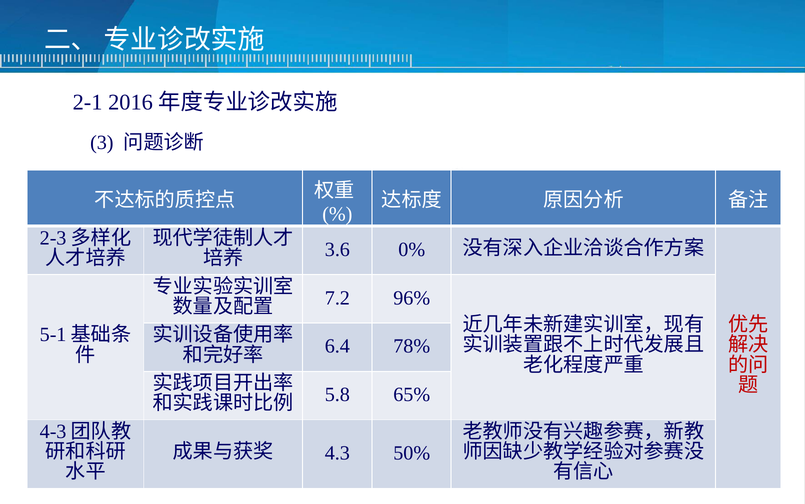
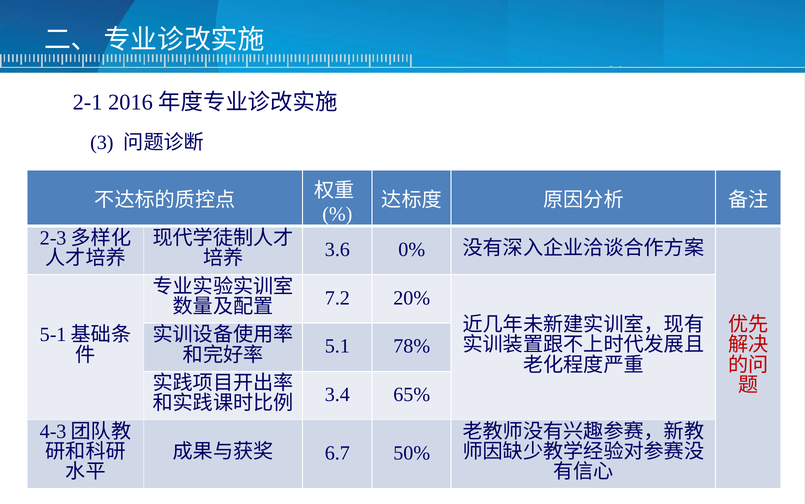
96%: 96% -> 20% (412, 298)
6.4: 6.4 -> 5.1 (337, 346)
5.8: 5.8 -> 3.4 (337, 394)
4.3: 4.3 -> 6.7 (337, 453)
